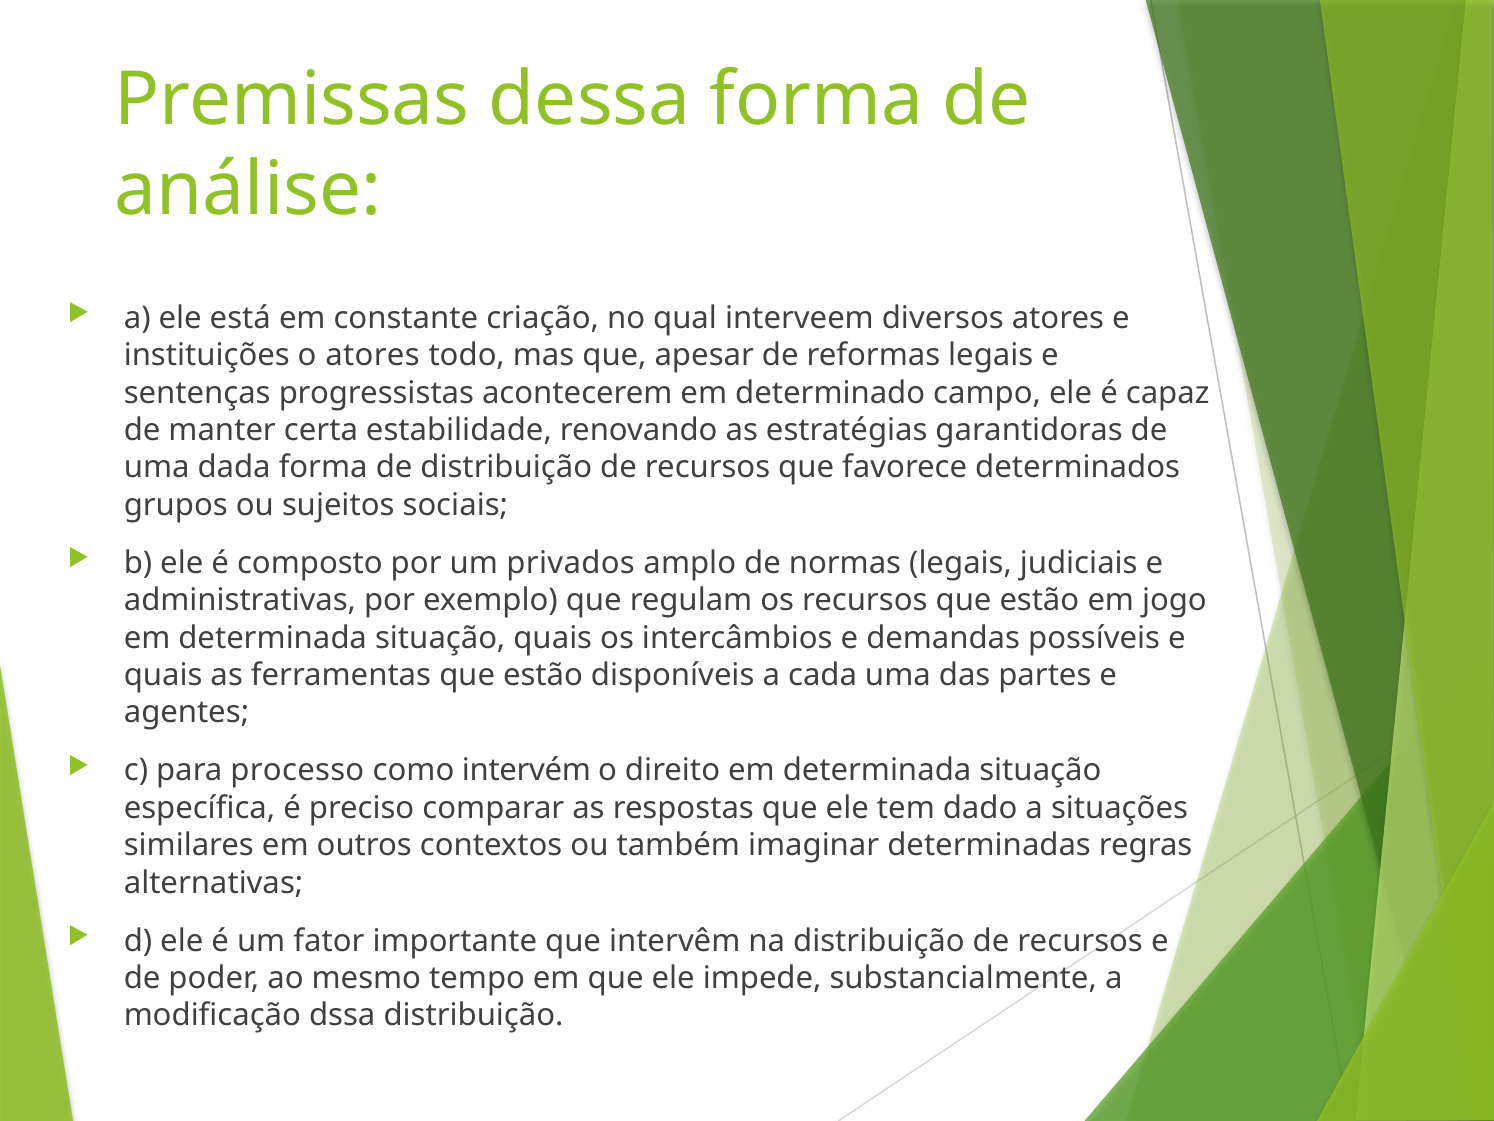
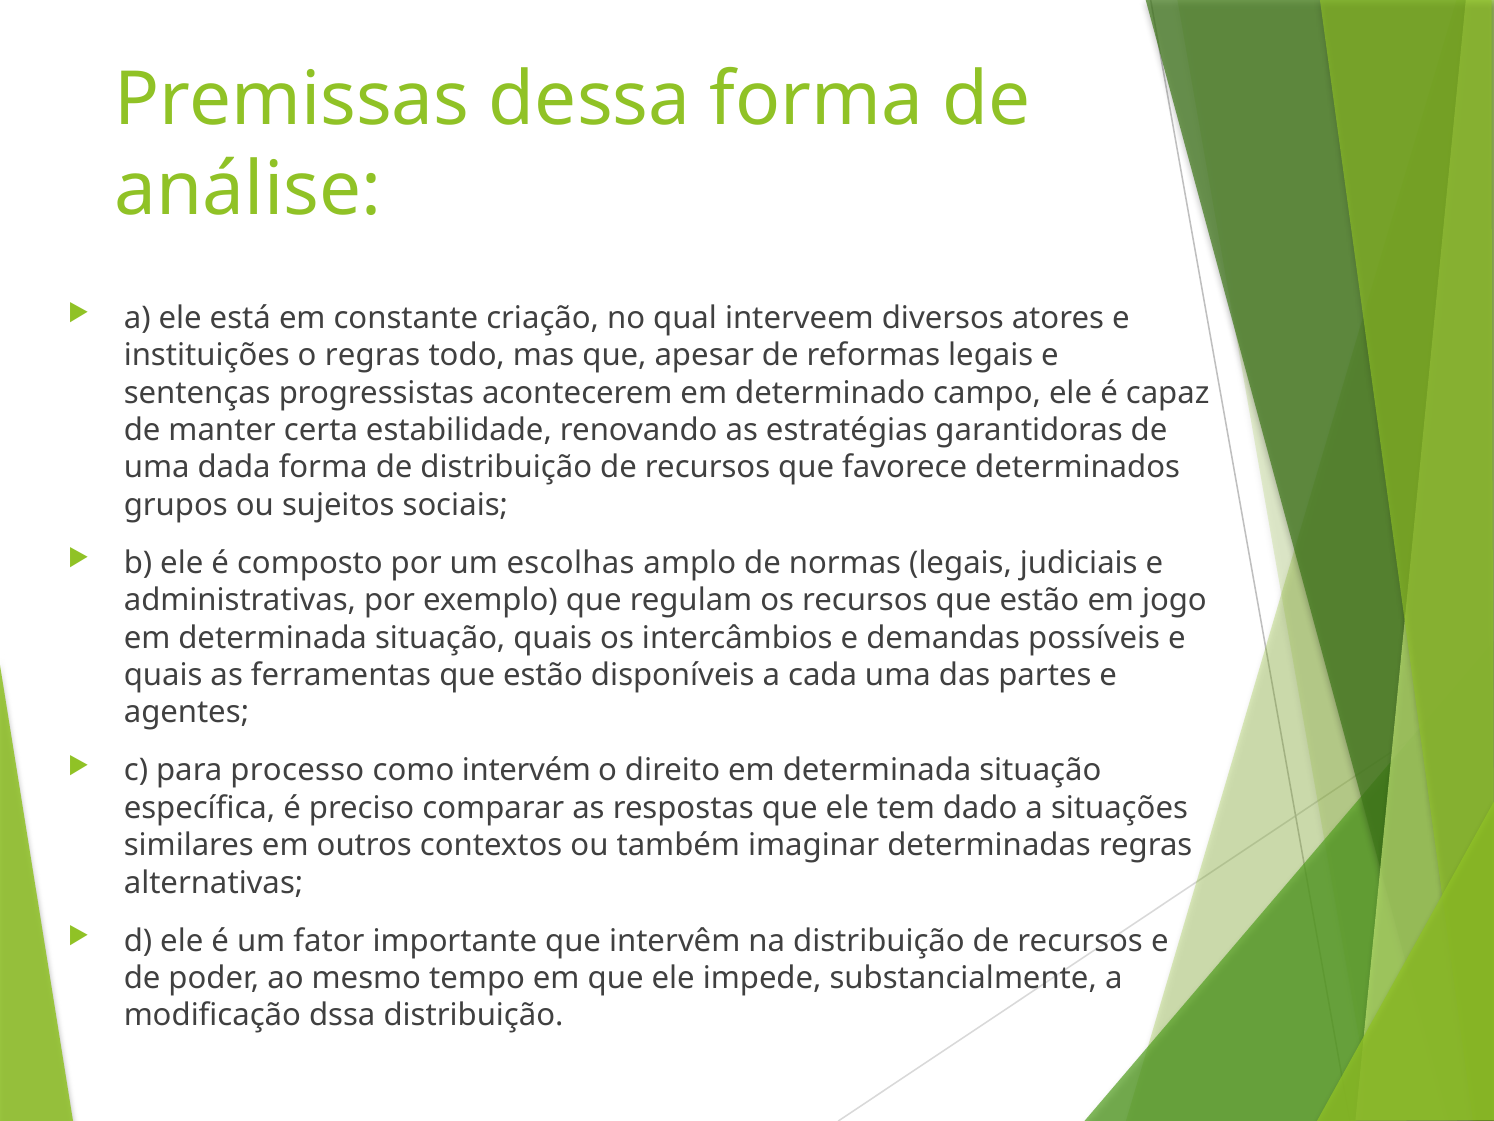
o atores: atores -> regras (373, 355)
privados: privados -> escolhas (571, 563)
